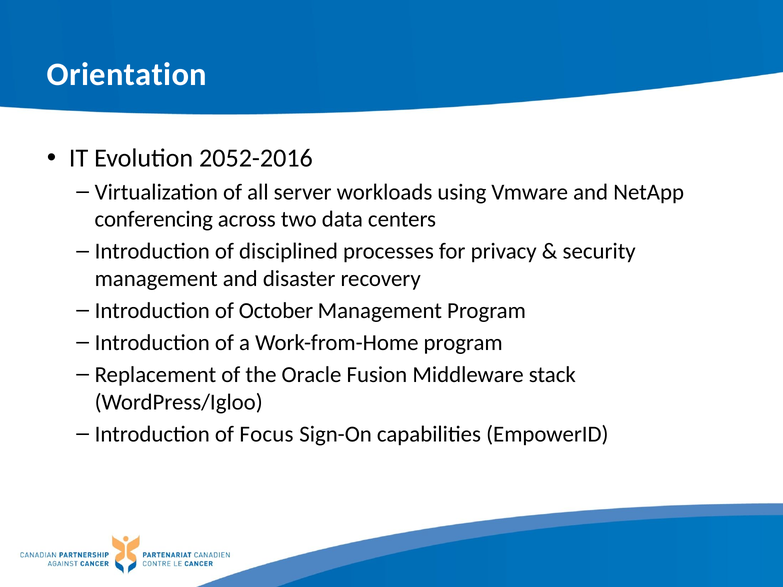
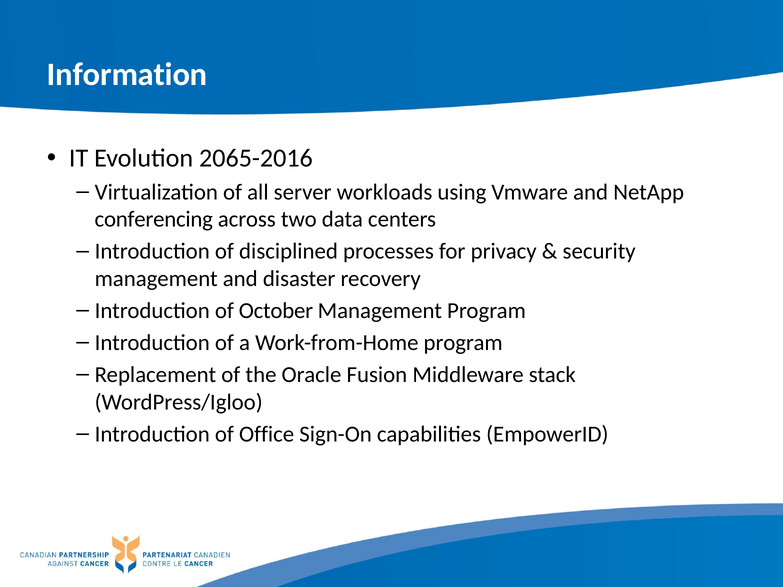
Orientation: Orientation -> Information (127, 75)
2052-2016: 2052-2016 -> 2065-2016 (256, 158)
Focus: Focus -> Office (267, 434)
